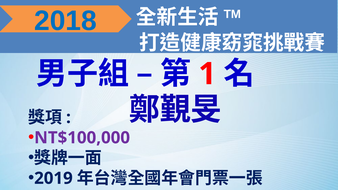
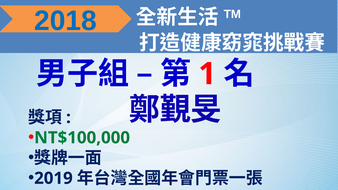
NT$100,000 colour: purple -> green (82, 138)
